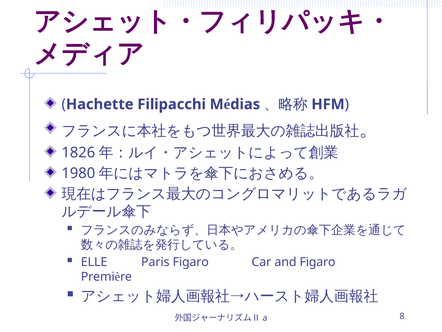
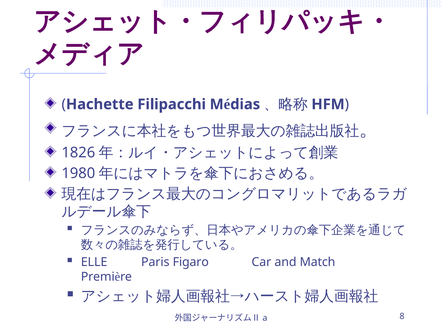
and Figaro: Figaro -> Match (318, 262)
